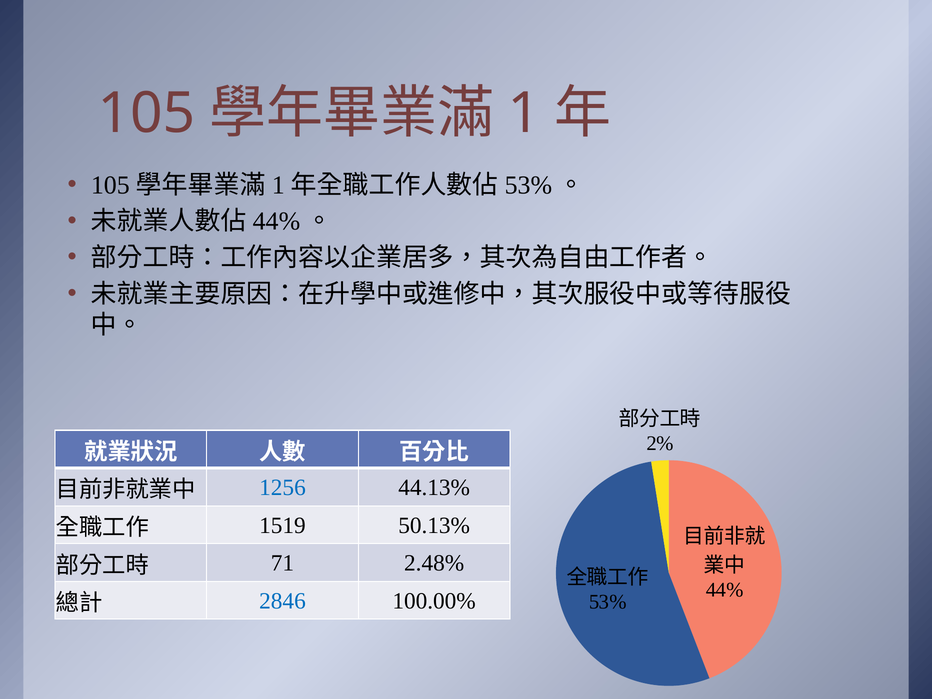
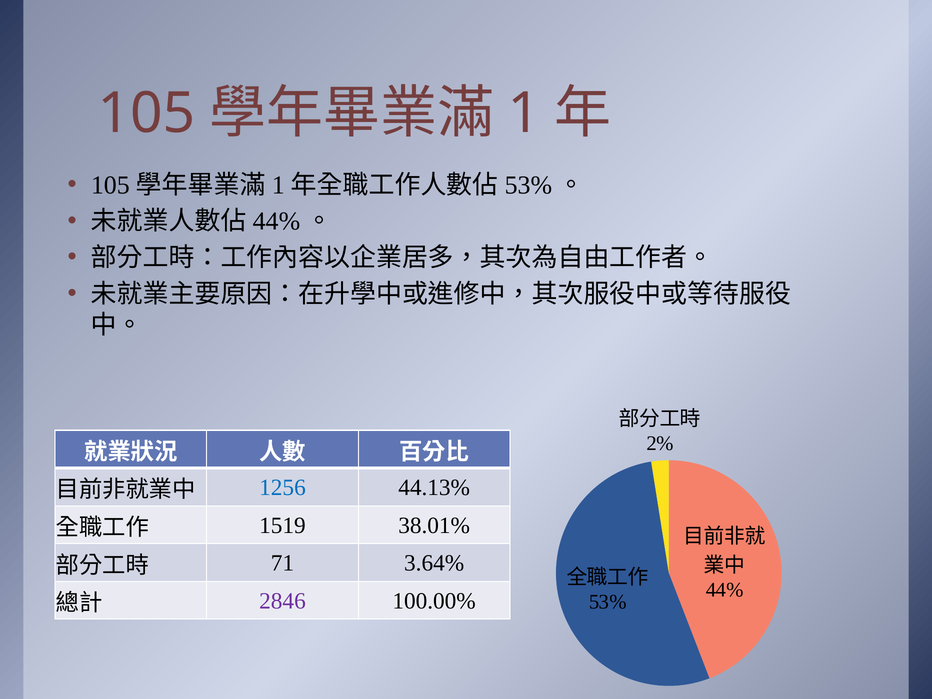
50.13%: 50.13% -> 38.01% (434, 525)
2.48%: 2.48% -> 3.64% (434, 563)
2846 colour: blue -> purple (282, 601)
